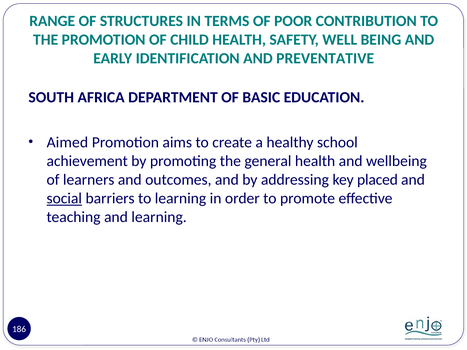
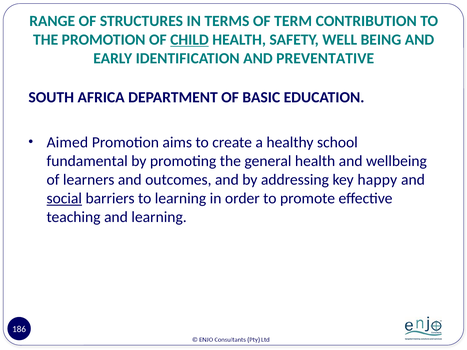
POOR: POOR -> TERM (293, 21)
CHILD underline: none -> present (189, 40)
achievement: achievement -> fundamental (87, 161)
placed: placed -> happy (377, 180)
